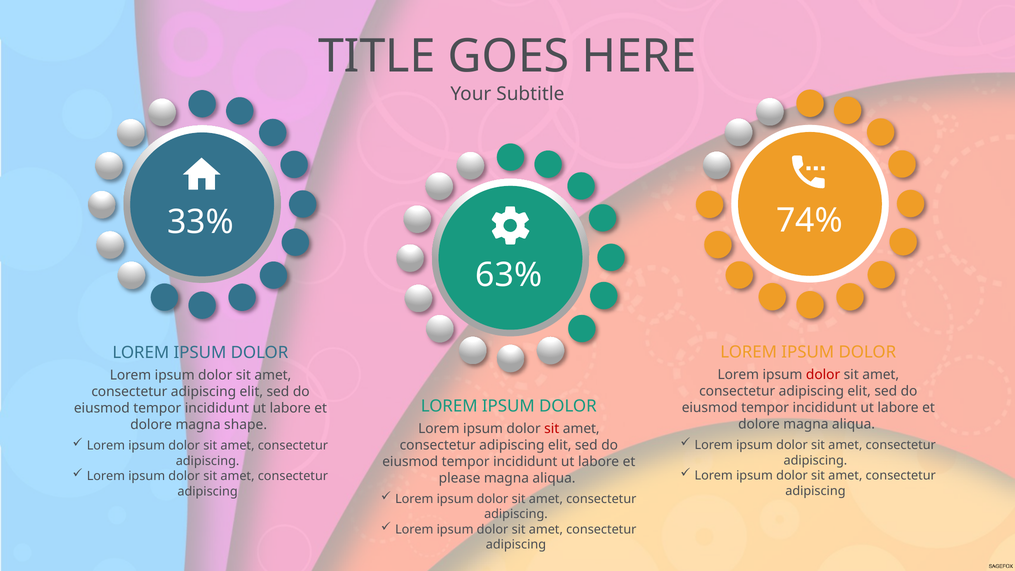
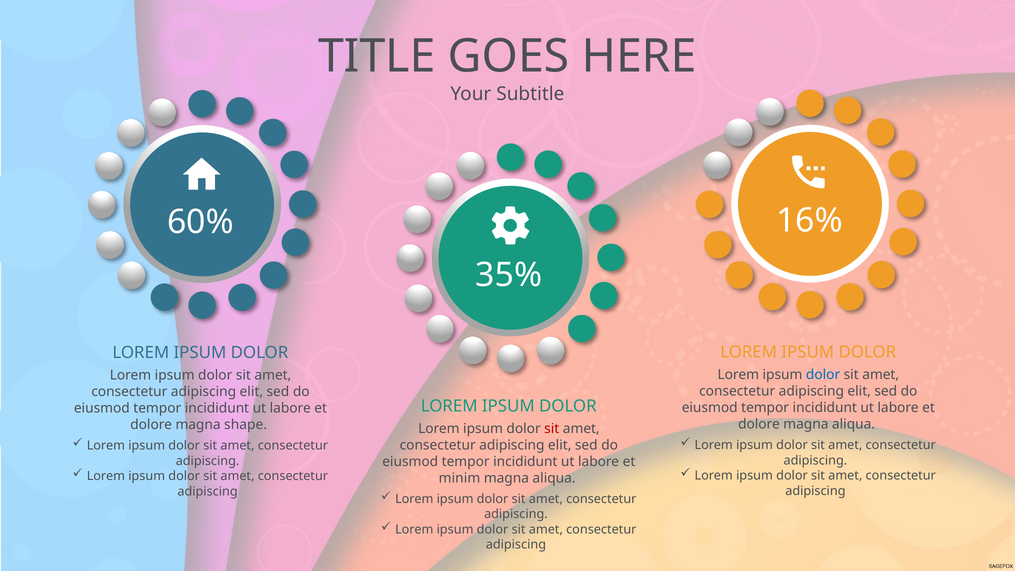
74%: 74% -> 16% (810, 221)
33%: 33% -> 60% (200, 222)
63%: 63% -> 35% (509, 275)
dolor colour: red -> blue (823, 375)
please: please -> minim (459, 478)
